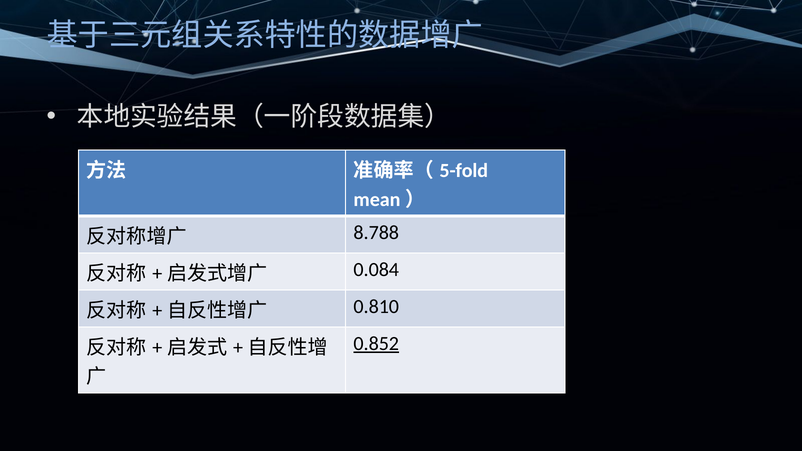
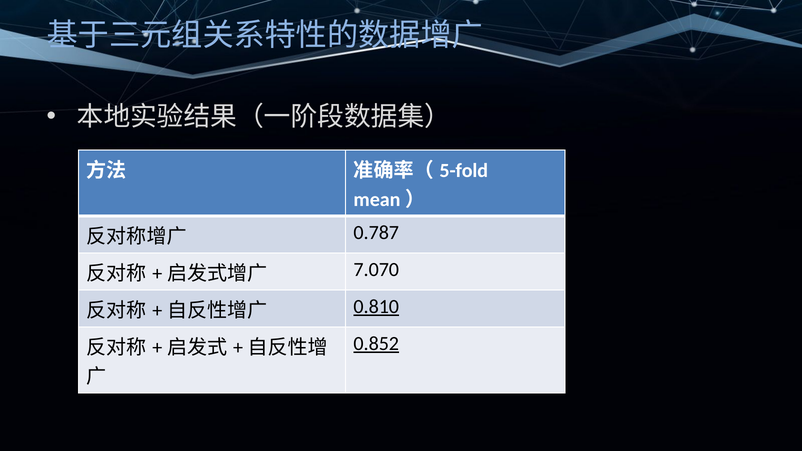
8.788: 8.788 -> 0.787 (376, 233)
0.084: 0.084 -> 7.070 (376, 270)
0.810 underline: none -> present (376, 307)
